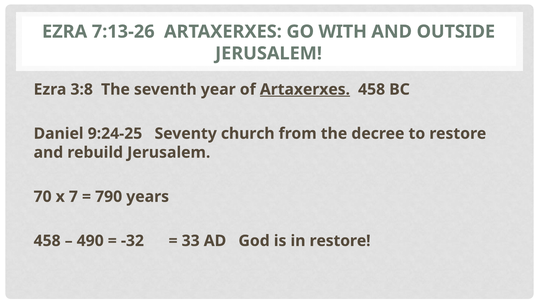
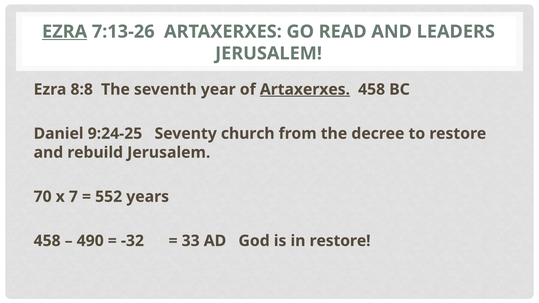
EZRA underline: none -> present (65, 32)
WITH: WITH -> READ (343, 32)
OUTSIDE: OUTSIDE -> LEADERS (456, 32)
3:8: 3:8 -> 8:8 (82, 89)
790: 790 -> 552 (109, 197)
